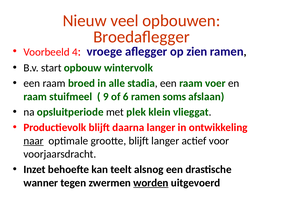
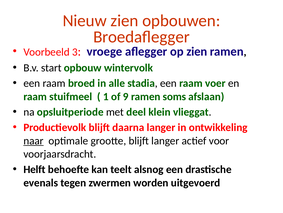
Nieuw veel: veel -> zien (124, 21)
4: 4 -> 3 (75, 52)
9: 9 -> 1 (106, 96)
6: 6 -> 9 (126, 96)
plek: plek -> deel (136, 112)
Inzet: Inzet -> Helft (34, 169)
wanner: wanner -> evenals (41, 182)
worden underline: present -> none (151, 182)
